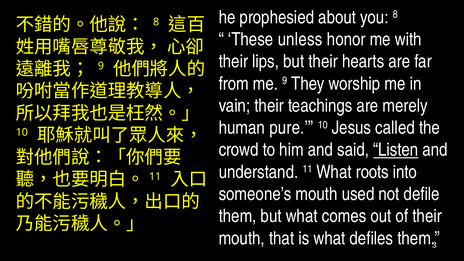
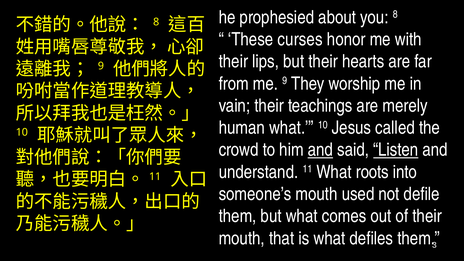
unless: unless -> curses (300, 39)
human pure: pure -> what (291, 128)
and underline: none -> present (320, 150)
